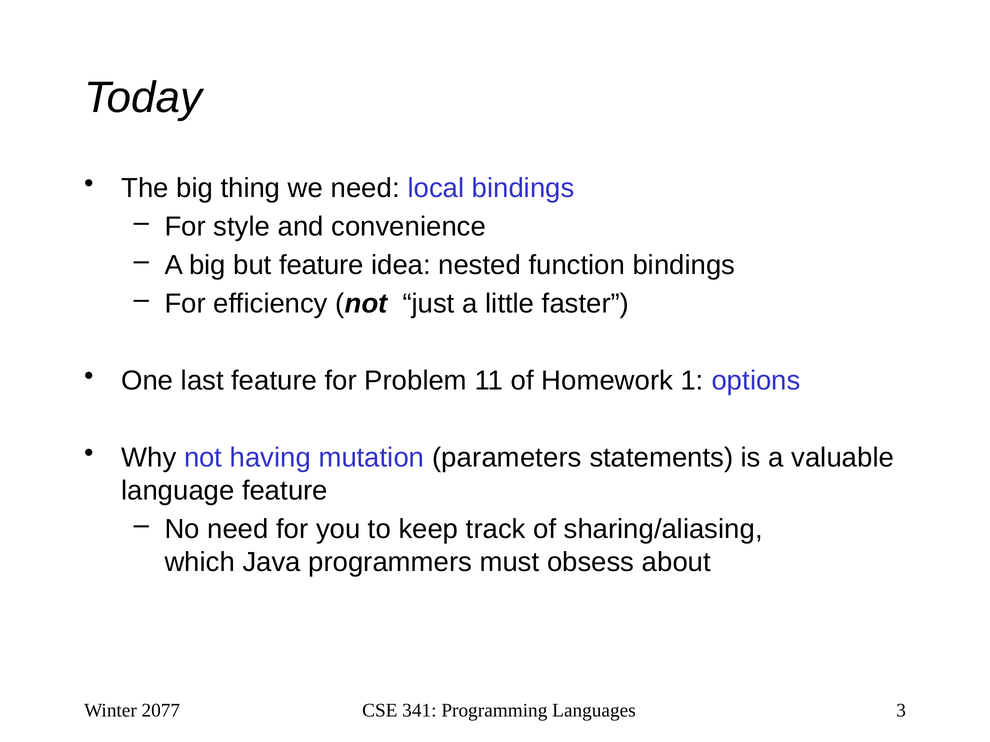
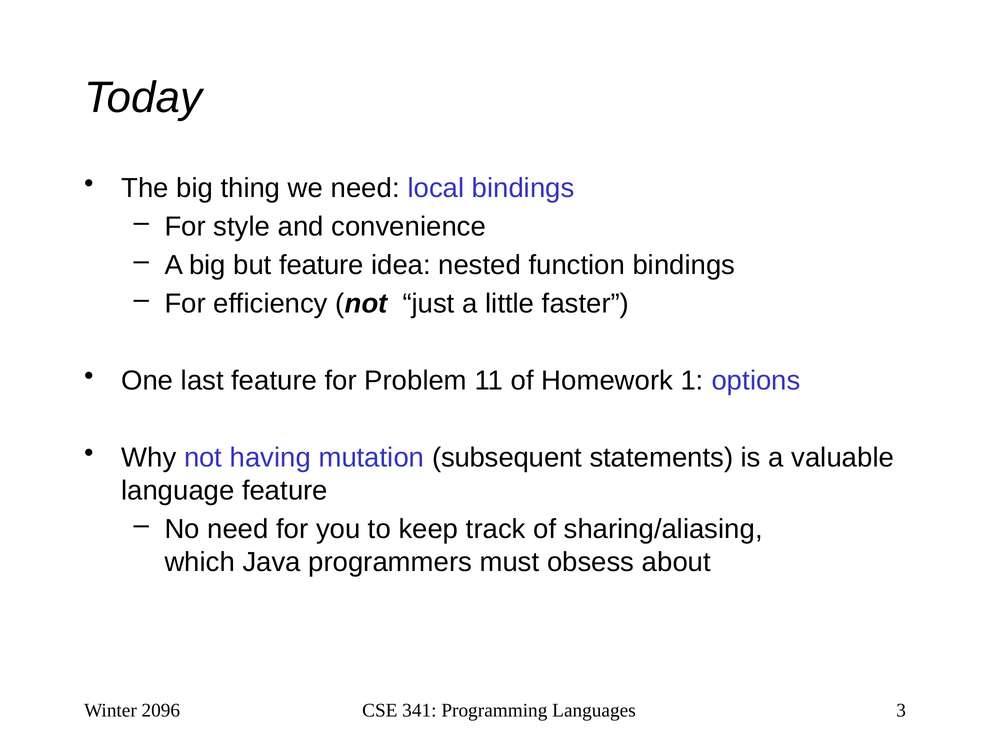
parameters: parameters -> subsequent (507, 458)
2077: 2077 -> 2096 (161, 711)
